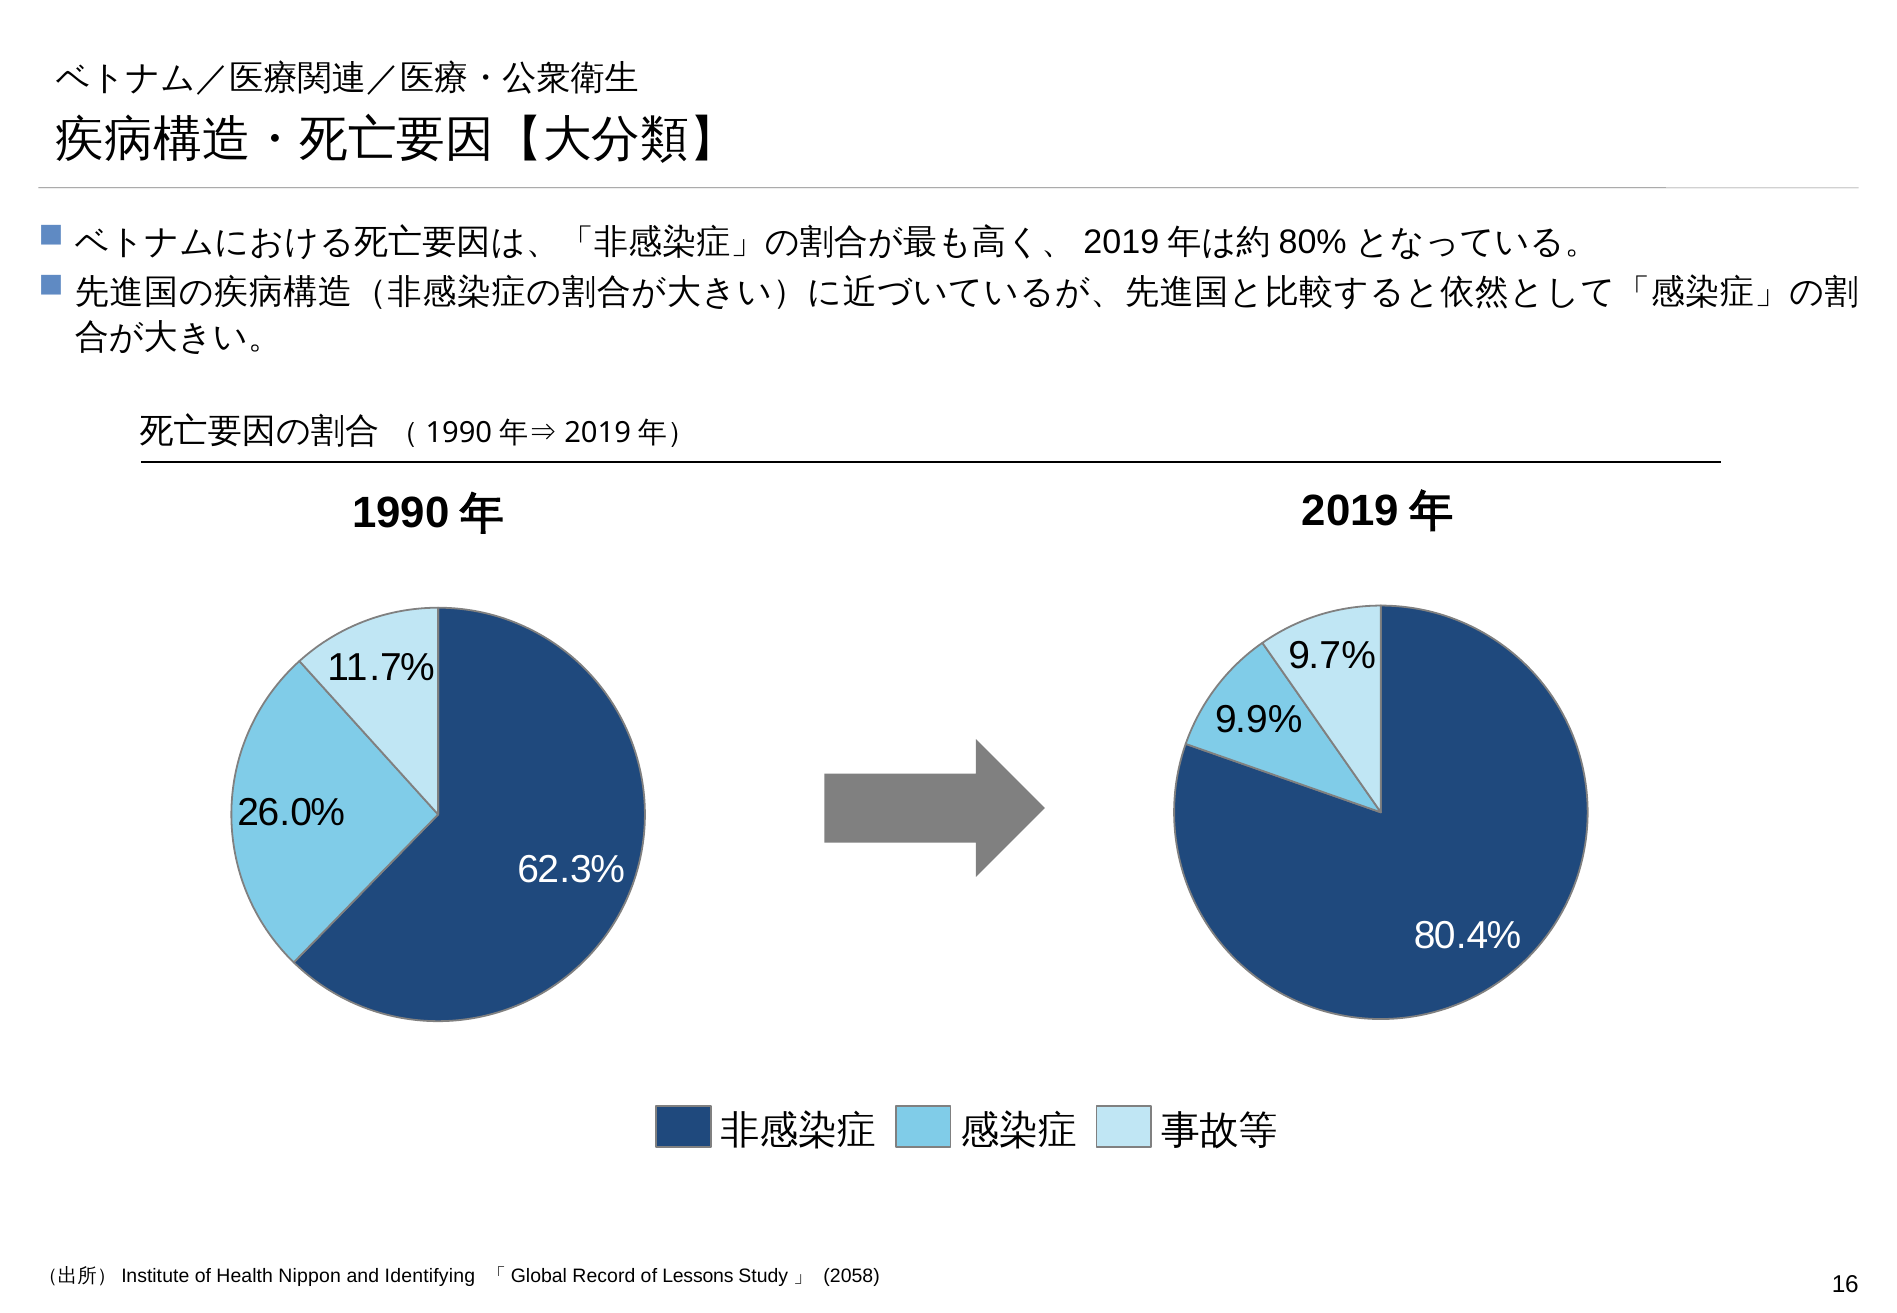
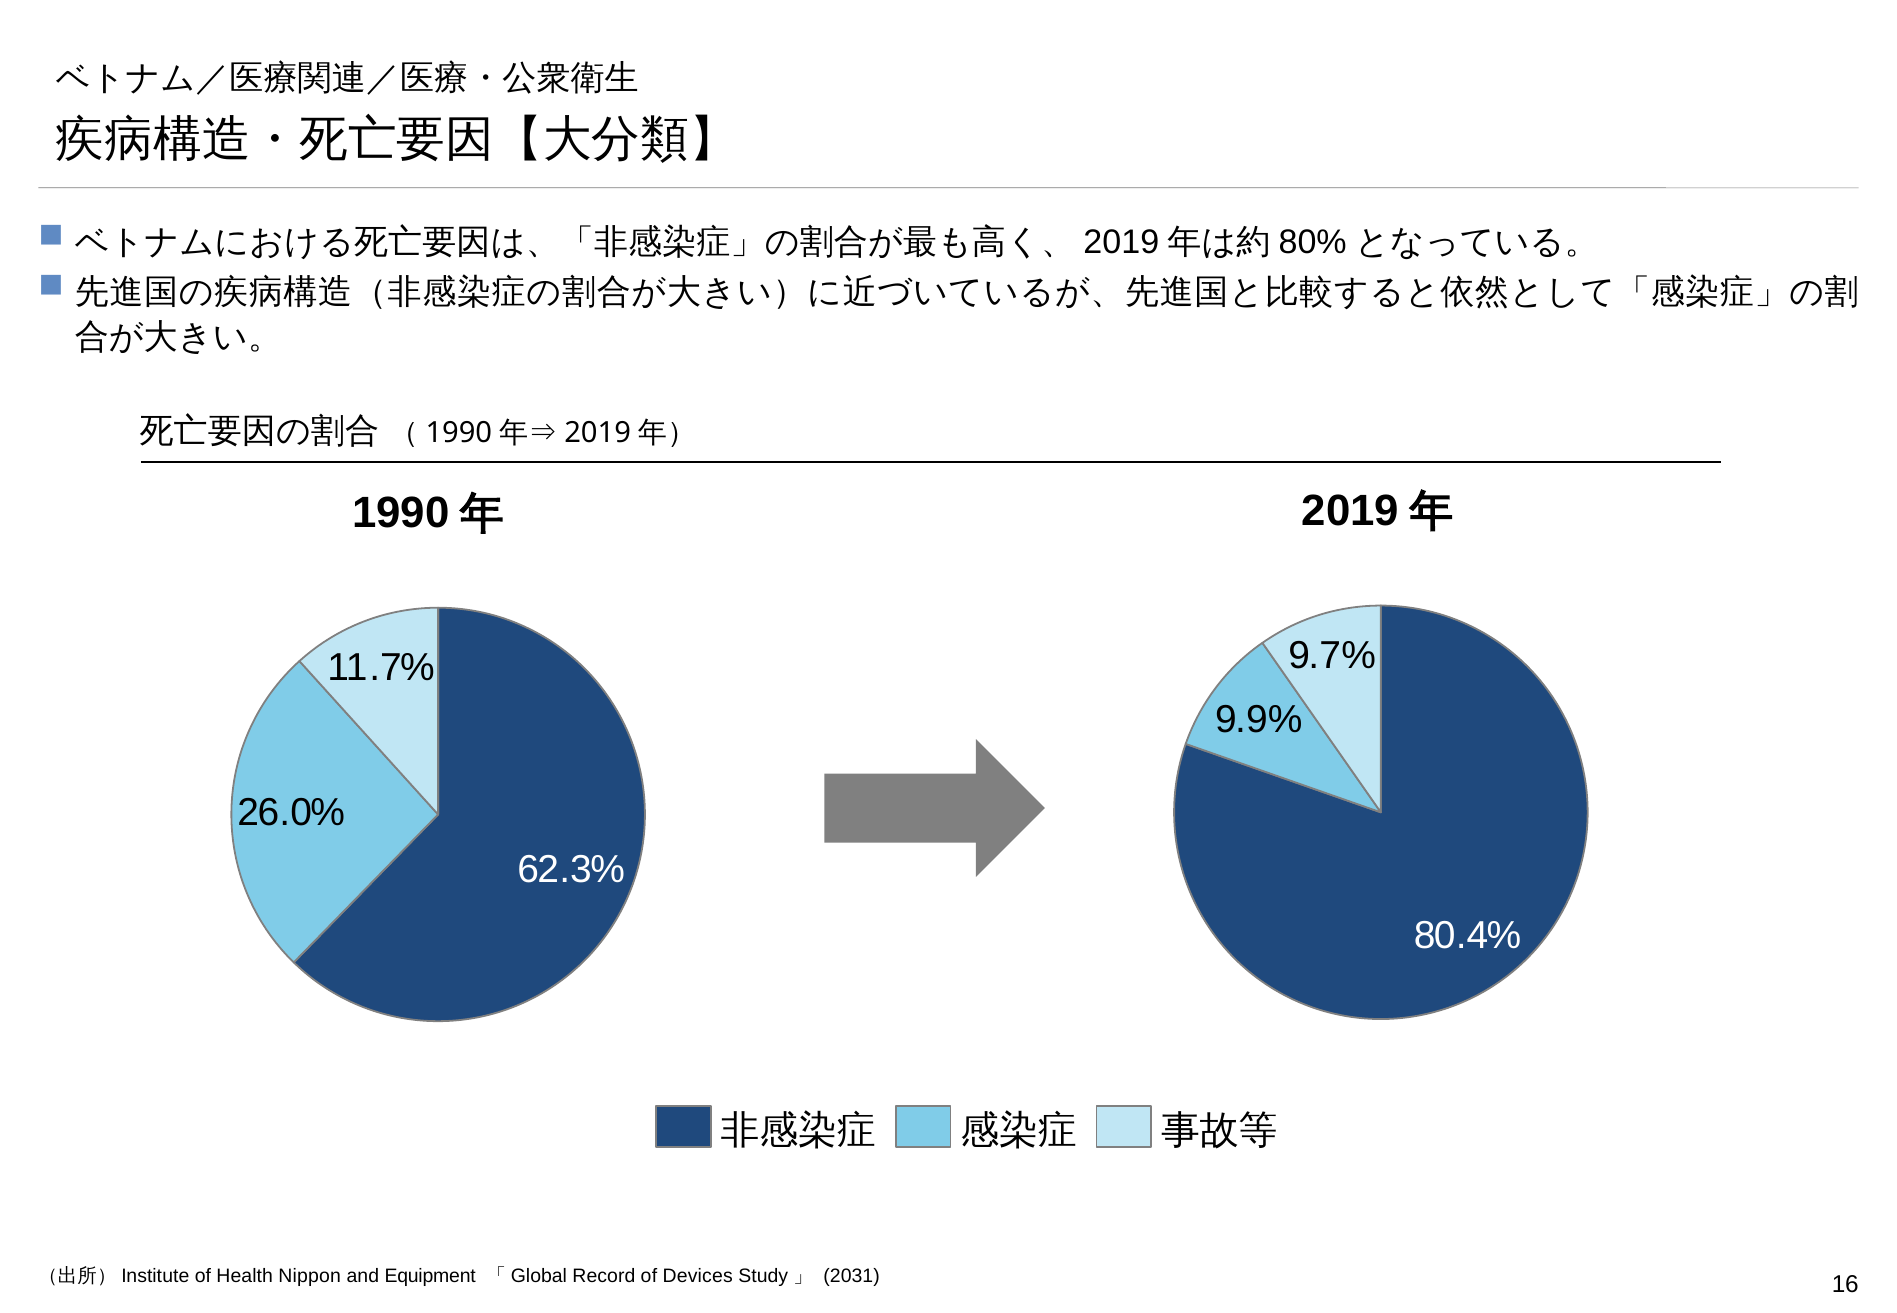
Identifying: Identifying -> Equipment (430, 1276)
Lessons: Lessons -> Devices (698, 1276)
2058: 2058 -> 2031 (852, 1276)
